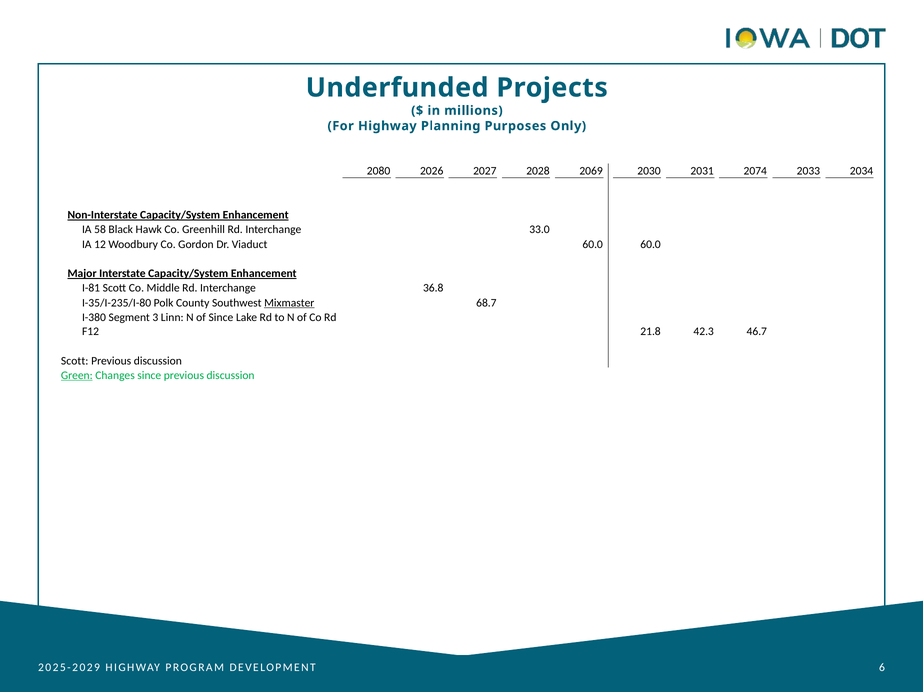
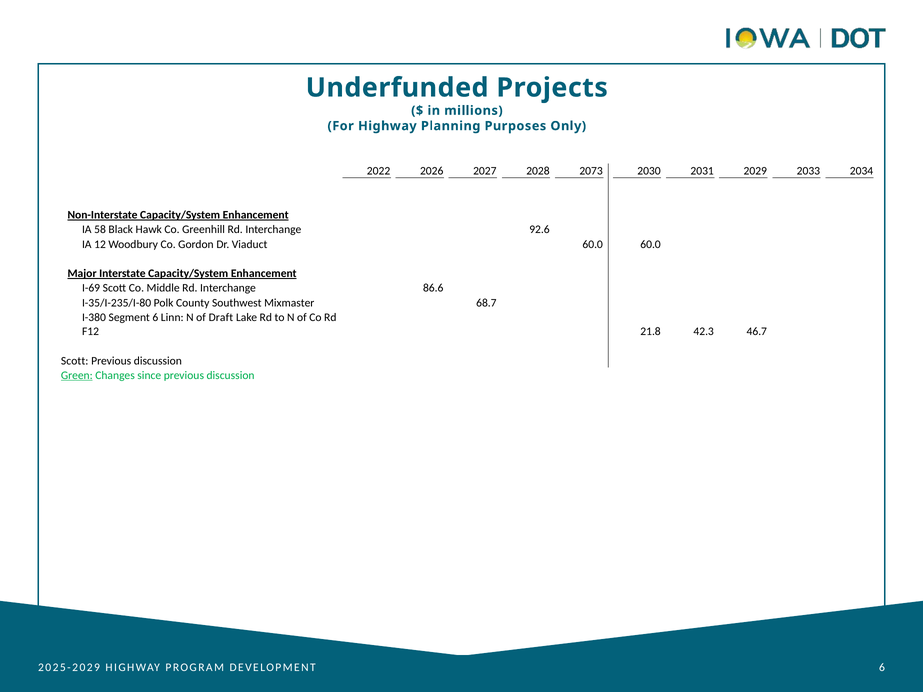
2080: 2080 -> 2022 (379, 171)
2069: 2069 -> 2073 (591, 171)
2074: 2074 -> 2029 (755, 171)
33.0: 33.0 -> 92.6 (539, 230)
I-81: I-81 -> I-69 (91, 288)
36.8: 36.8 -> 86.6 (433, 288)
Mixmaster underline: present -> none (289, 303)
Segment 3: 3 -> 6 (155, 318)
of Since: Since -> Draft (221, 318)
